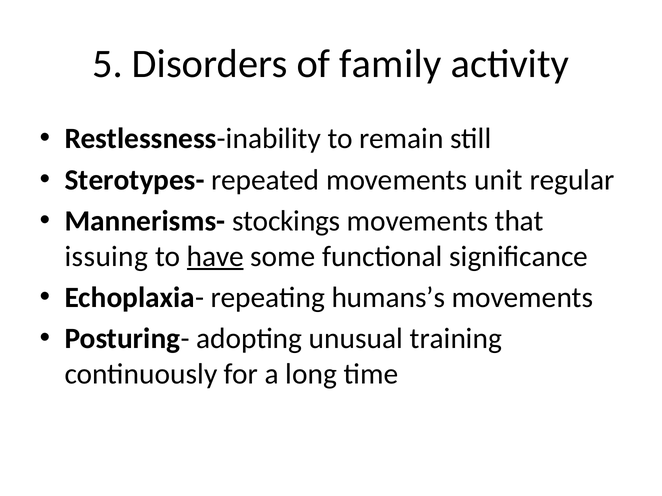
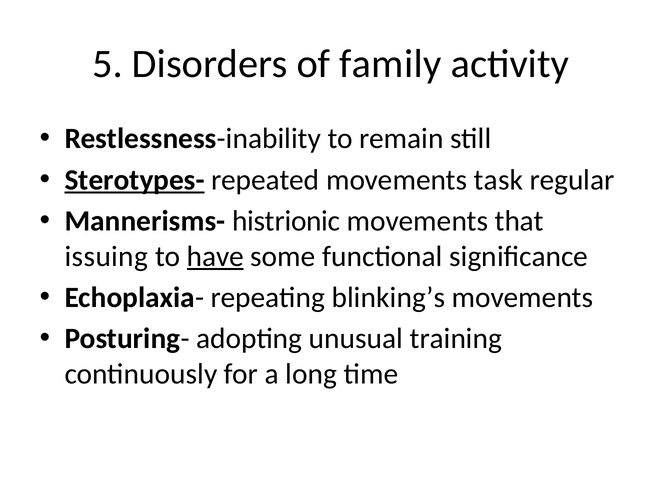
Sterotypes- underline: none -> present (135, 180)
unit: unit -> task (498, 180)
stockings: stockings -> histrionic (286, 221)
humans’s: humans’s -> blinking’s (388, 298)
